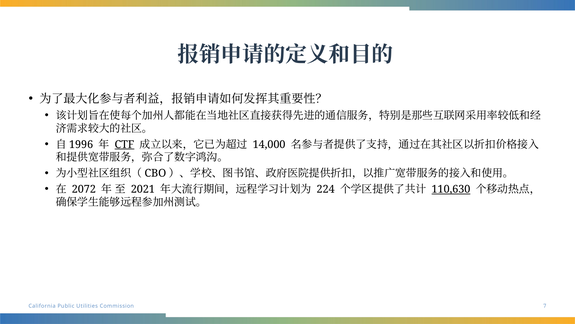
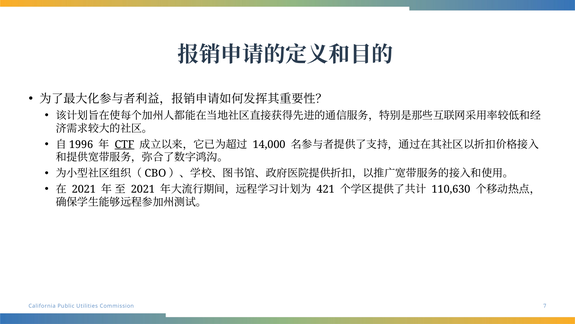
2072: 2072 -> 2021 (84, 189)
224: 224 -> 421 (326, 189)
110,630 underline: present -> none (451, 189)
